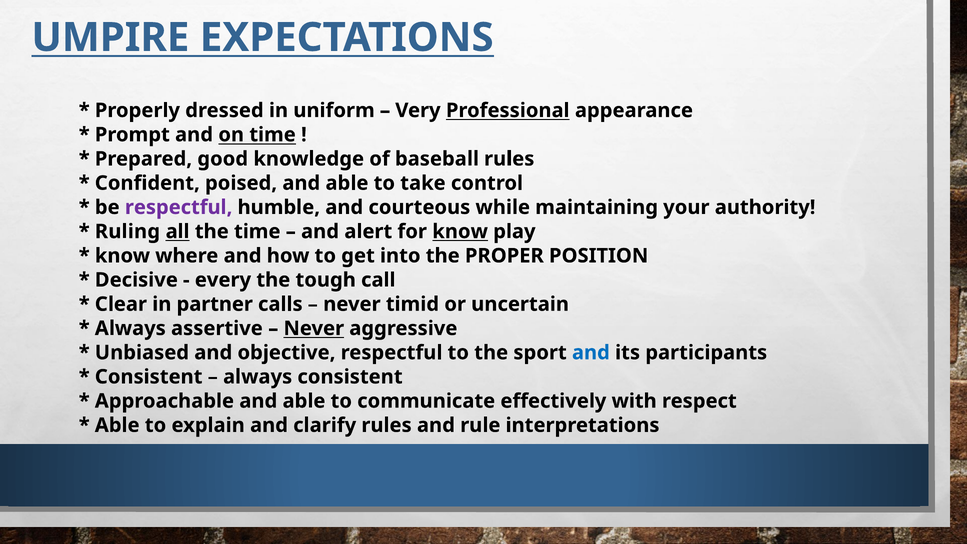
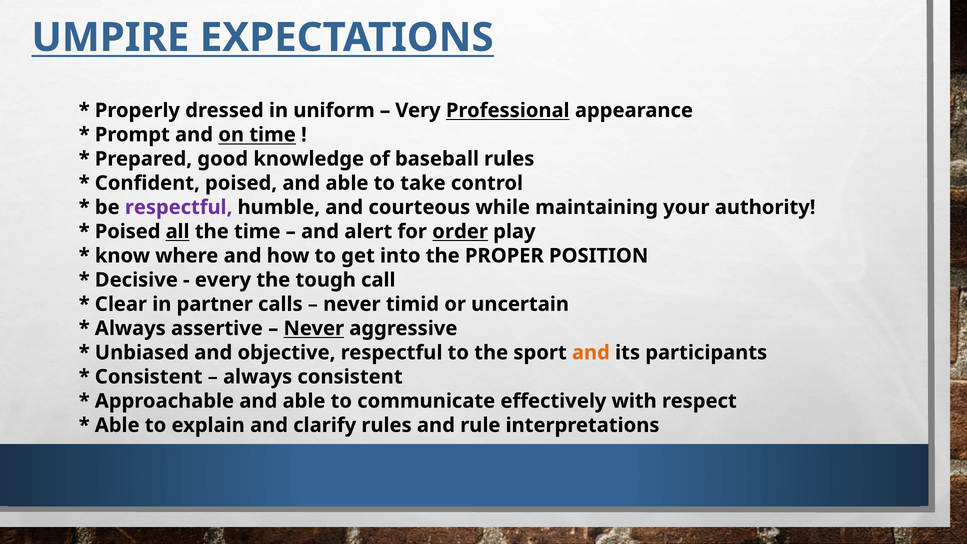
Ruling: Ruling -> Poised (128, 232)
for know: know -> order (460, 232)
and colour: blue -> orange (591, 353)
